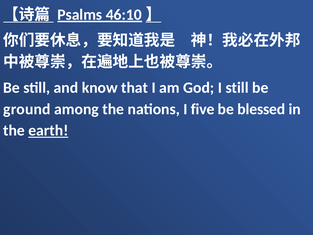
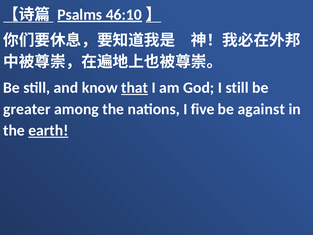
that underline: none -> present (135, 88)
ground: ground -> greater (27, 109)
blessed: blessed -> against (261, 109)
